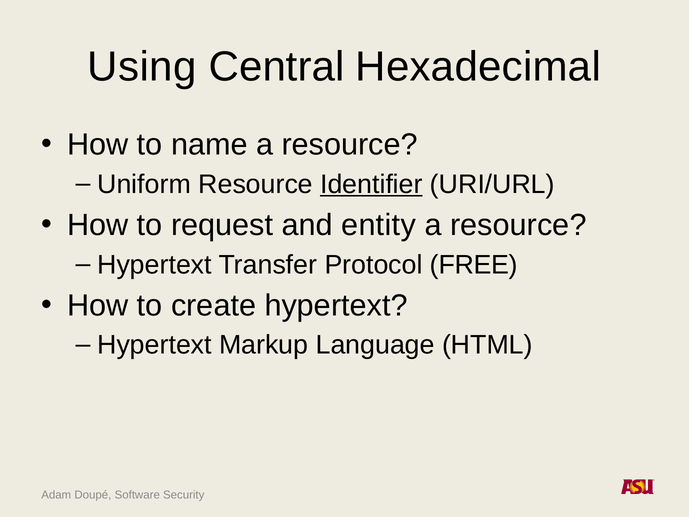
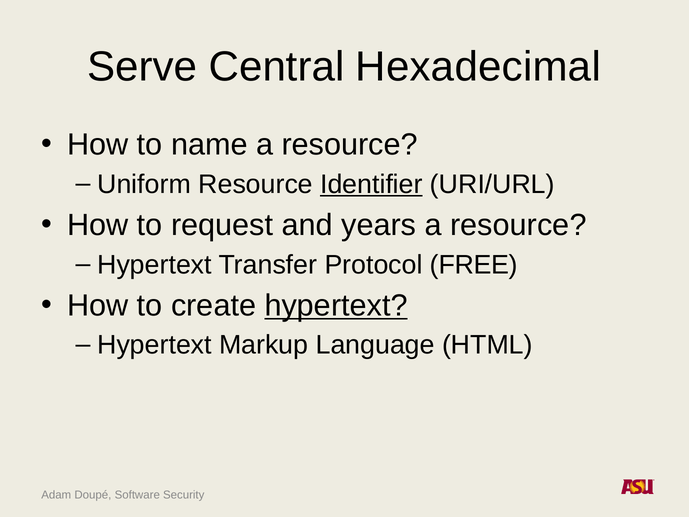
Using: Using -> Serve (142, 67)
entity: entity -> years (379, 225)
hypertext underline: none -> present (336, 305)
